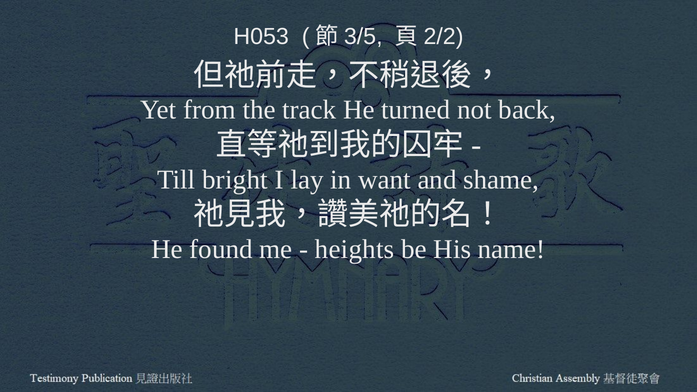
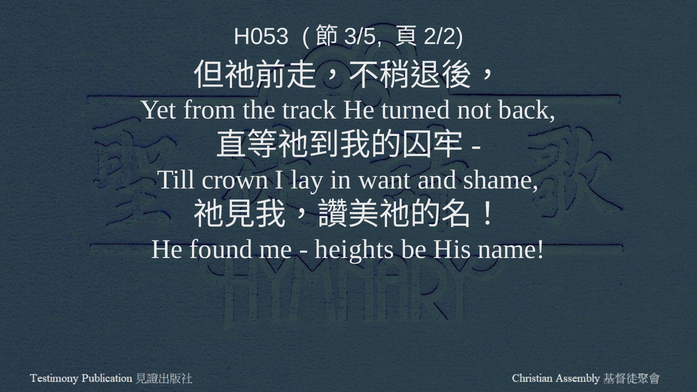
bright: bright -> crown (235, 180)
